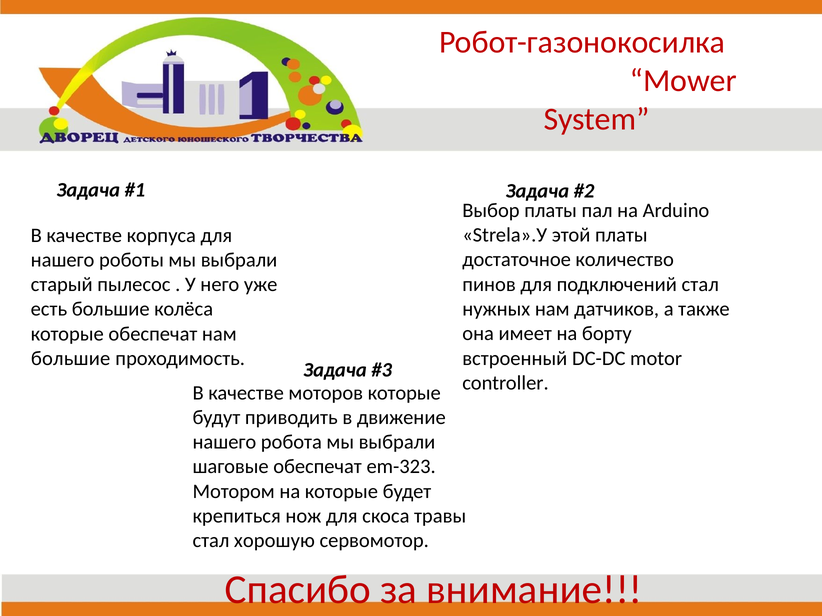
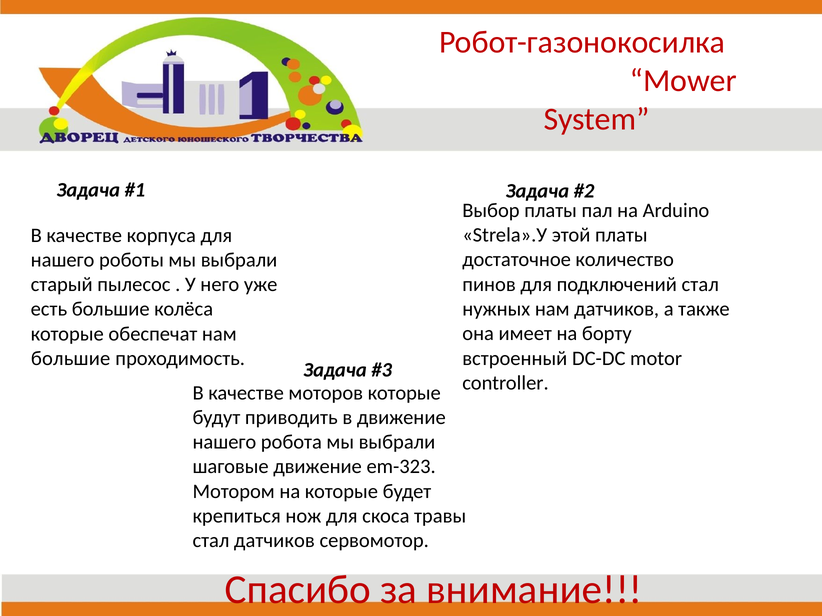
шаговые обеспечат: обеспечат -> движение (318, 467)
стал хорошую: хорошую -> датчиков (274, 541)
